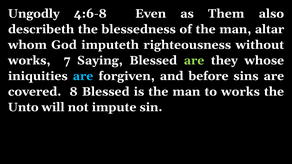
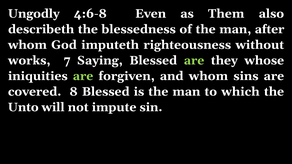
altar: altar -> after (270, 29)
are colour: light blue -> light green (83, 76)
and before: before -> whom (208, 76)
to works: works -> which (240, 92)
